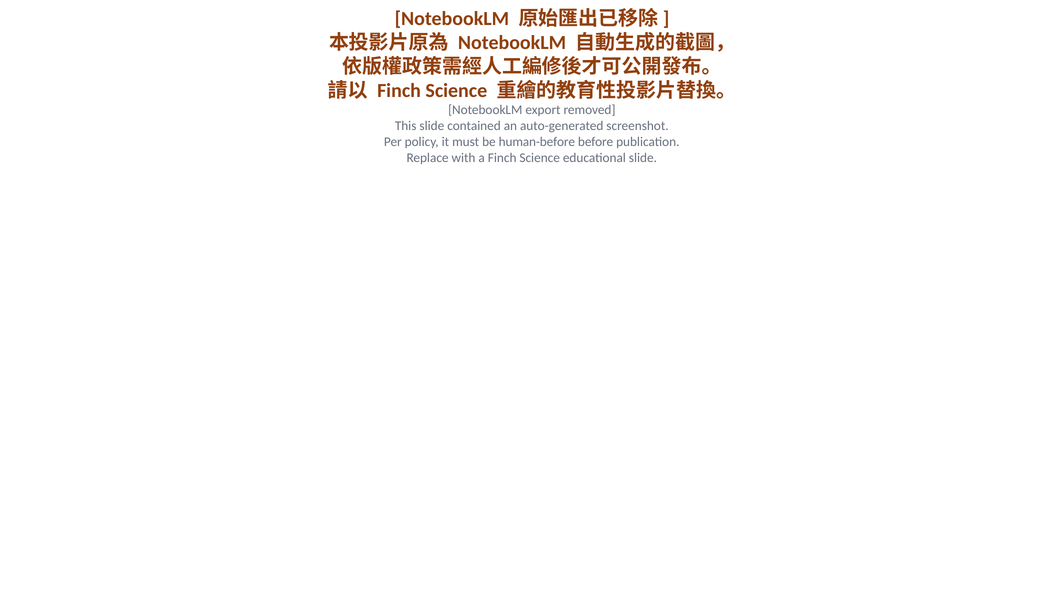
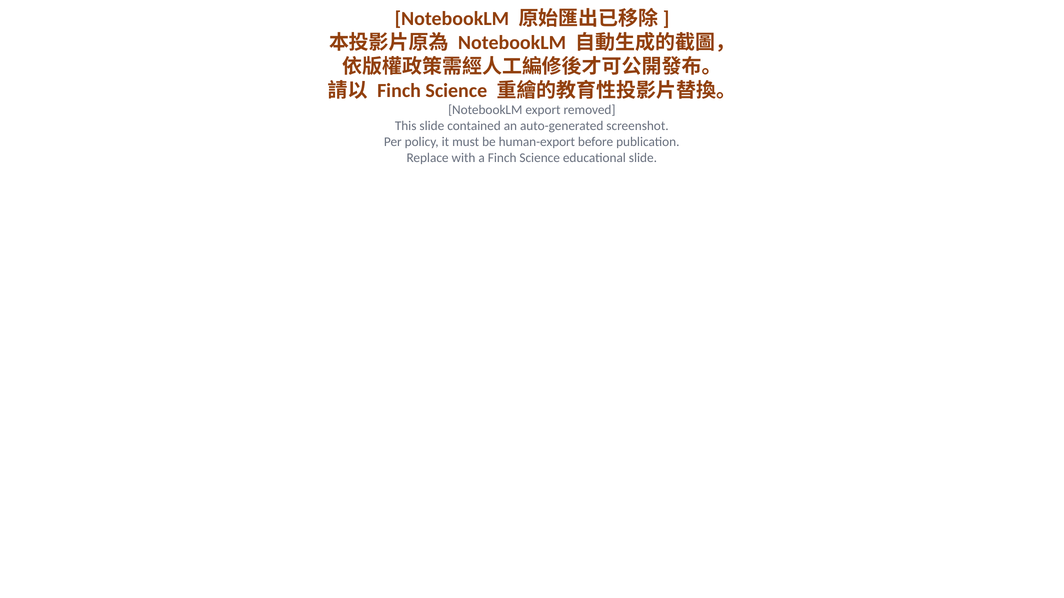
human-before: human-before -> human-export (537, 142)
